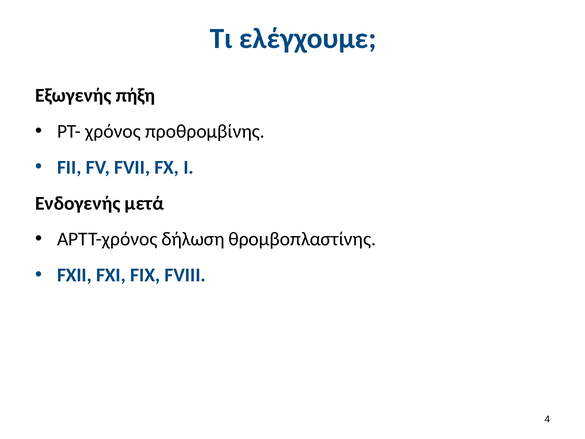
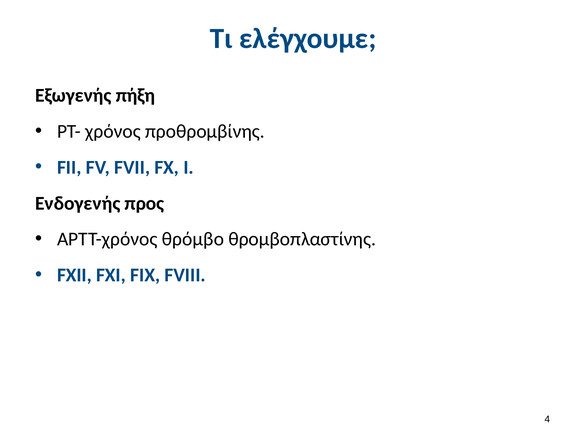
μετά: μετά -> προς (144, 203)
δήλωση: δήλωση -> θρόμβο (193, 239)
